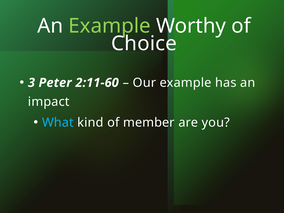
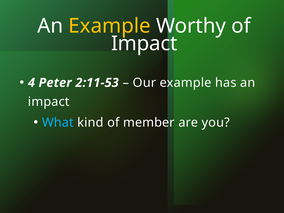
Example colour: light green -> yellow (110, 26)
Choice: Choice -> Impact (144, 44)
3: 3 -> 4 (31, 83)
2:11-60: 2:11-60 -> 2:11-53 (97, 83)
